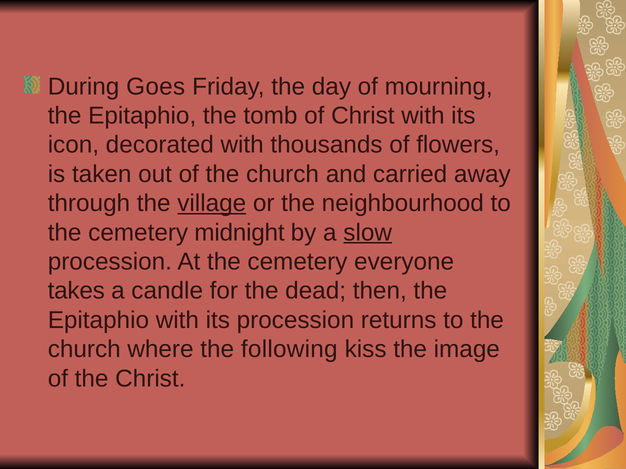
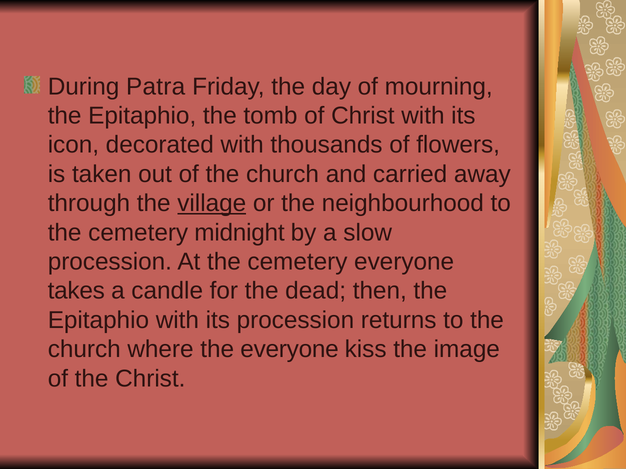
Goes: Goes -> Patra (156, 87)
slow underline: present -> none (368, 233)
the following: following -> everyone (290, 350)
